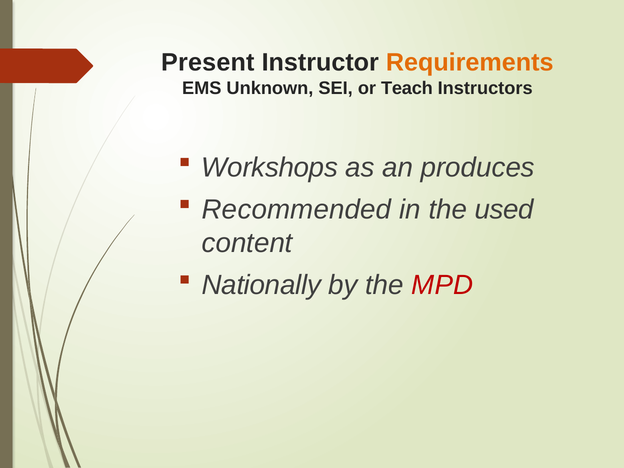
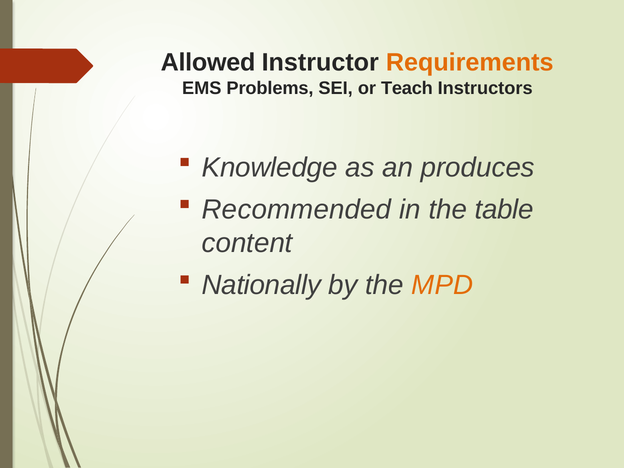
Present: Present -> Allowed (208, 63)
Unknown: Unknown -> Problems (270, 88)
Workshops: Workshops -> Knowledge (270, 168)
used: used -> table (504, 210)
MPD colour: red -> orange (442, 285)
